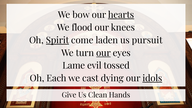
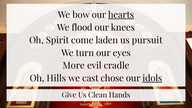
Spirit underline: present -> none (57, 40)
our underline: present -> none (103, 53)
Lame: Lame -> More (74, 66)
tossed: tossed -> cradle (117, 66)
Each: Each -> Hills (56, 78)
dying: dying -> chose (112, 78)
